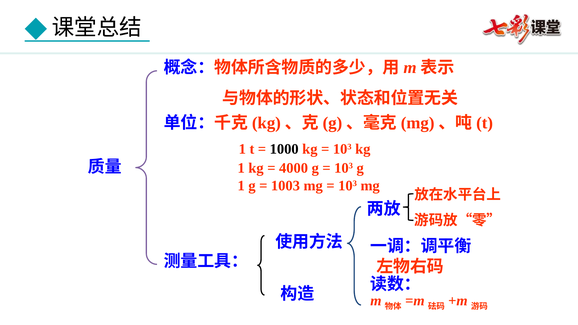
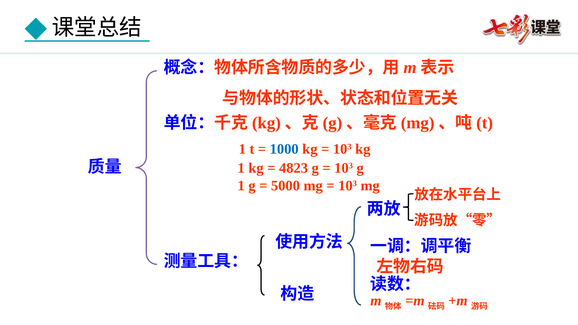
1000 colour: black -> blue (284, 149)
4000: 4000 -> 4823 (294, 168)
1003: 1003 -> 5000 (285, 186)
